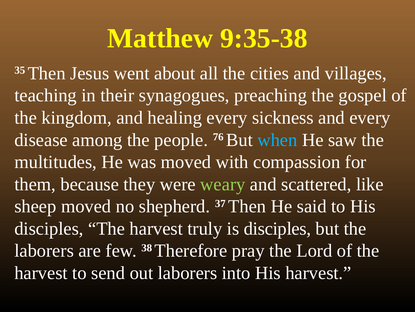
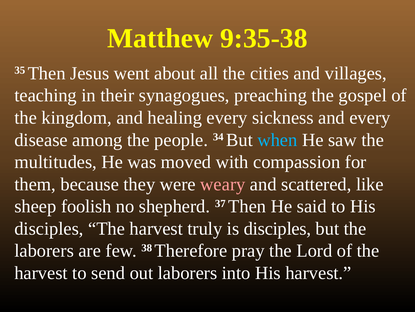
76: 76 -> 34 (218, 137)
weary colour: light green -> pink (223, 184)
sheep moved: moved -> foolish (86, 206)
